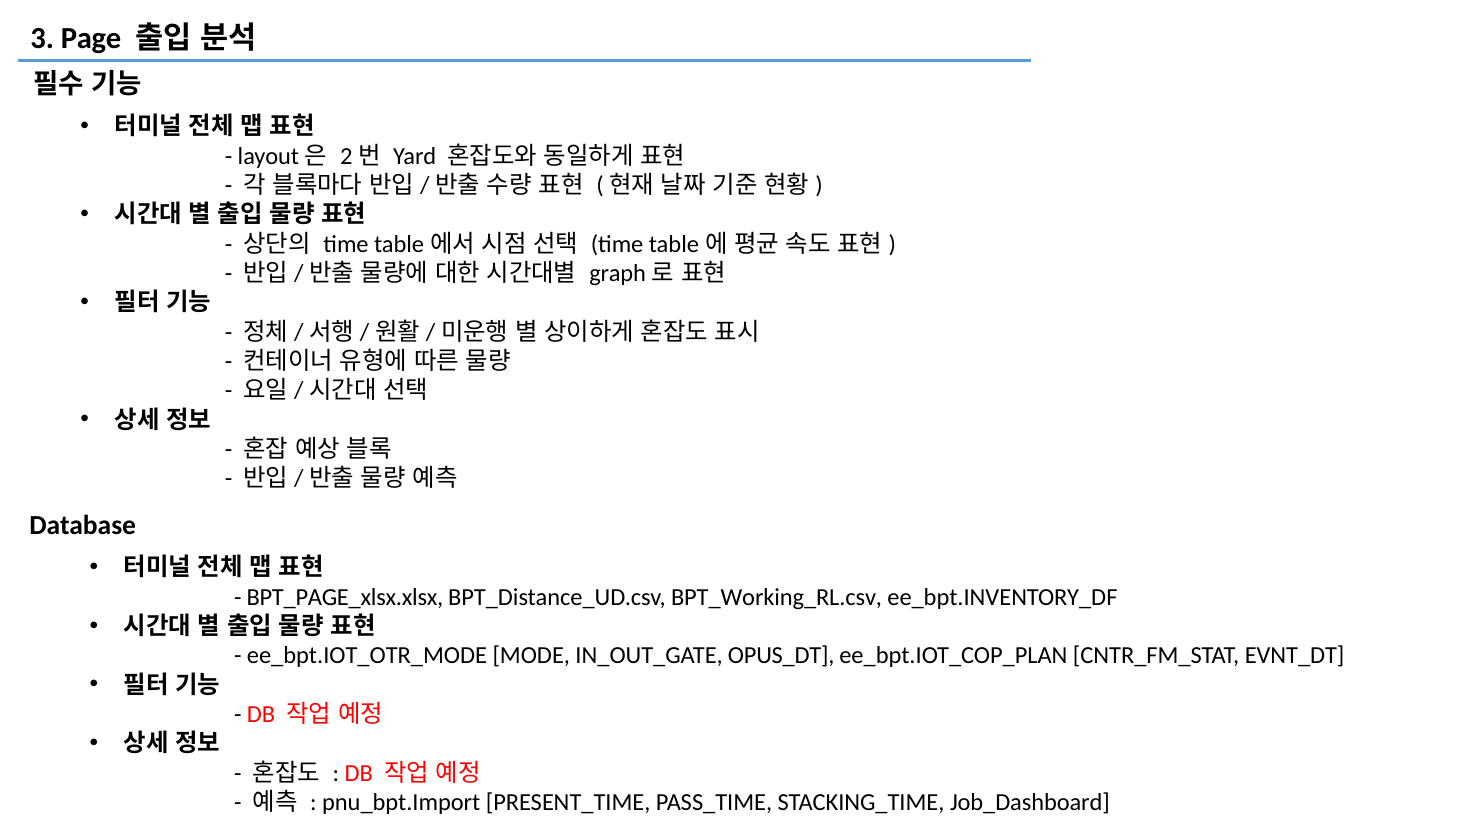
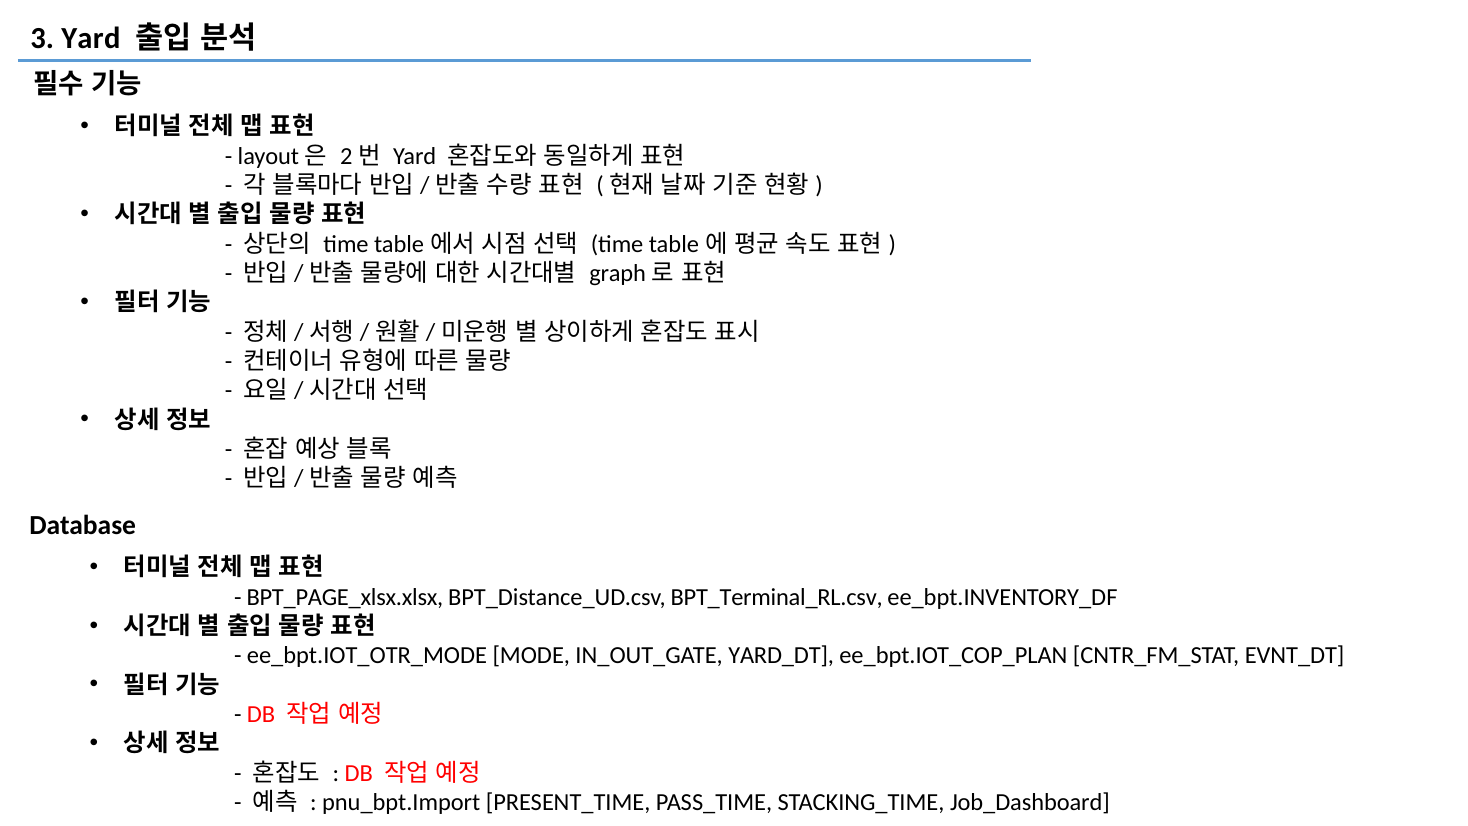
3 Page: Page -> Yard (91, 38)
BPT_Working_RL.csv: BPT_Working_RL.csv -> BPT_Terminal_RL.csv (777, 597)
OPUS_DT: OPUS_DT -> YARD_DT (781, 656)
